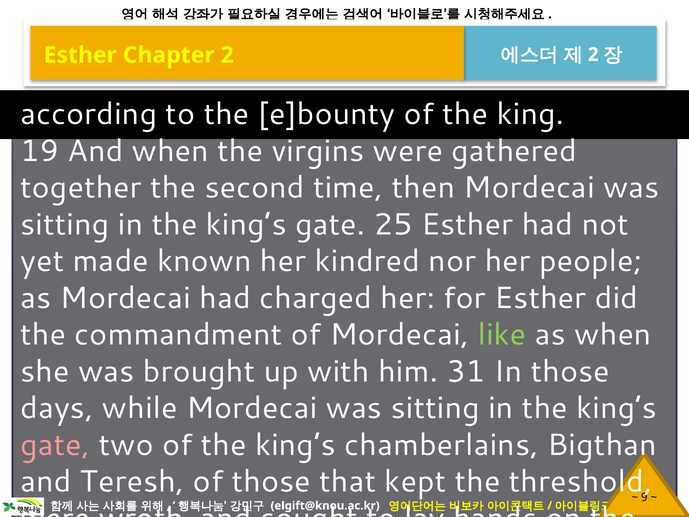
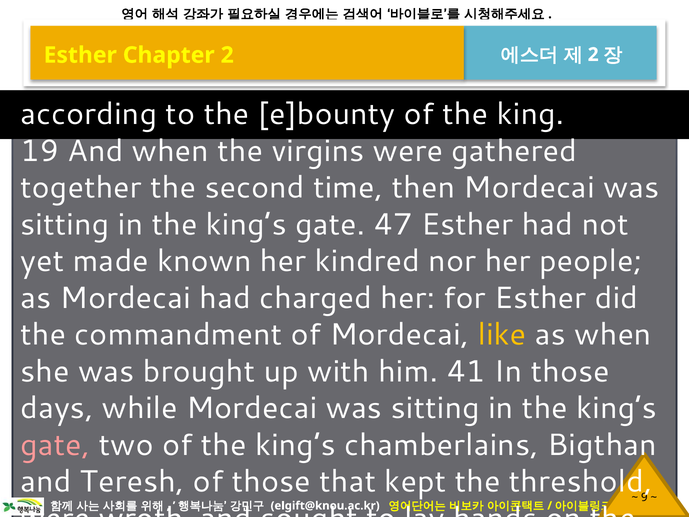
25: 25 -> 47 (393, 224)
like colour: light green -> yellow (502, 335)
31: 31 -> 41 (466, 371)
